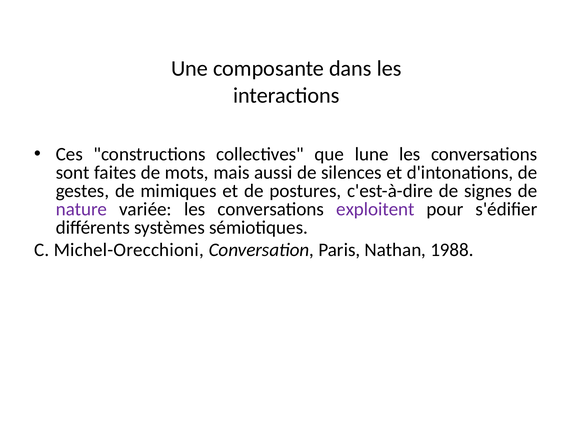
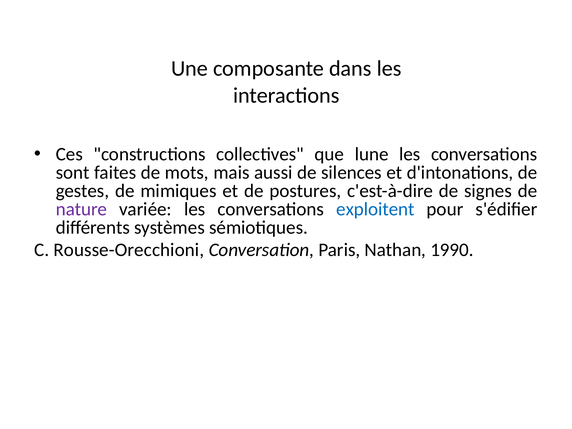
exploitent colour: purple -> blue (375, 209)
Michel-Orecchioni: Michel-Orecchioni -> Rousse-Orecchioni (129, 250)
1988: 1988 -> 1990 (452, 250)
